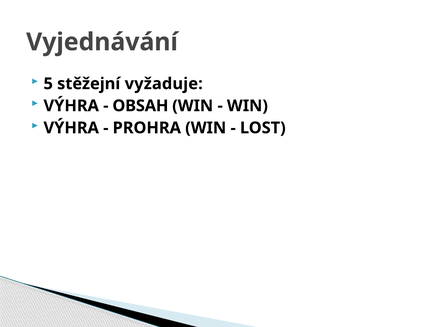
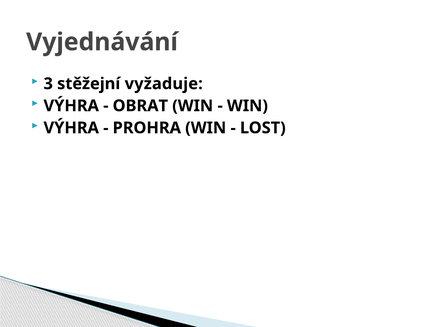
5: 5 -> 3 (48, 84)
OBSAH: OBSAH -> OBRAT (140, 106)
